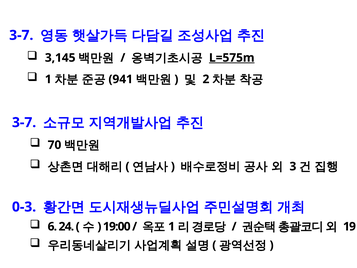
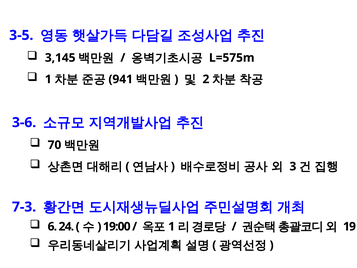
3-7: 3-7 -> 3-5 (21, 35)
L=575m underline: present -> none (232, 58)
3-7: 3-7 -> 3-6 (24, 122)
0-3: 0-3 -> 7-3 (24, 207)
